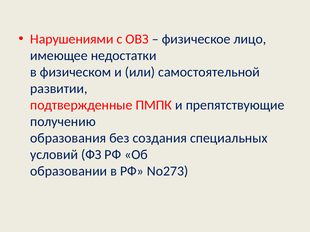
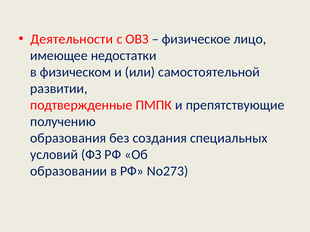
Нарушениями: Нарушениями -> Деятельности (72, 39)
